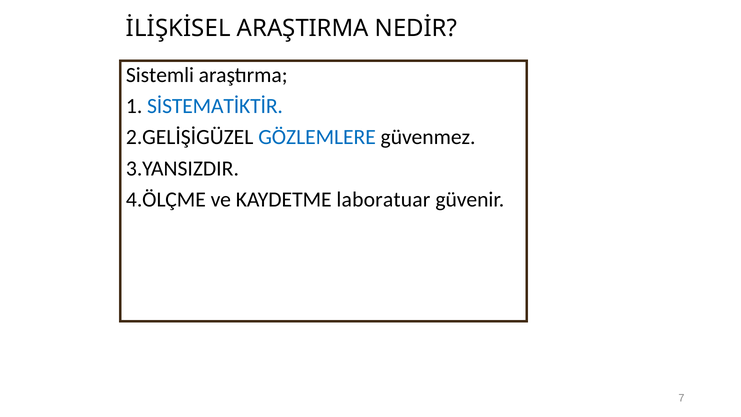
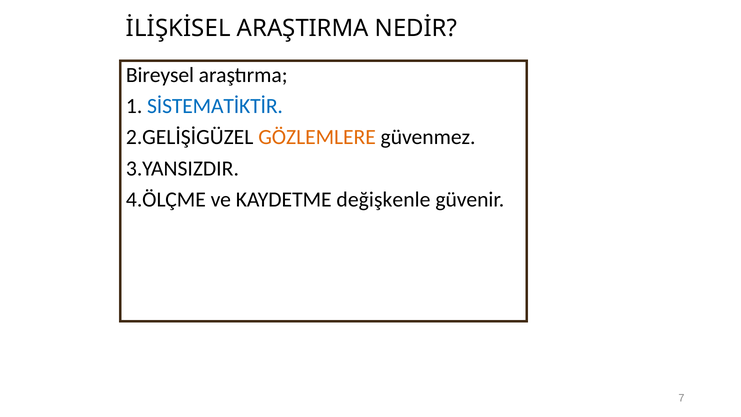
Sistemli: Sistemli -> Bireysel (160, 75)
GÖZLEMLERE colour: blue -> orange (317, 137)
laboratuar: laboratuar -> değişkenle (383, 199)
